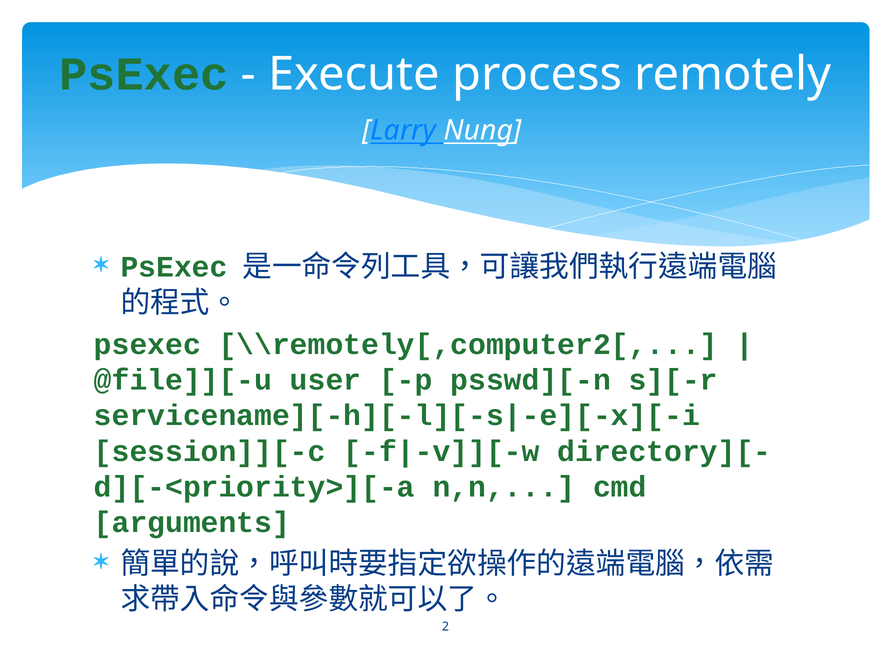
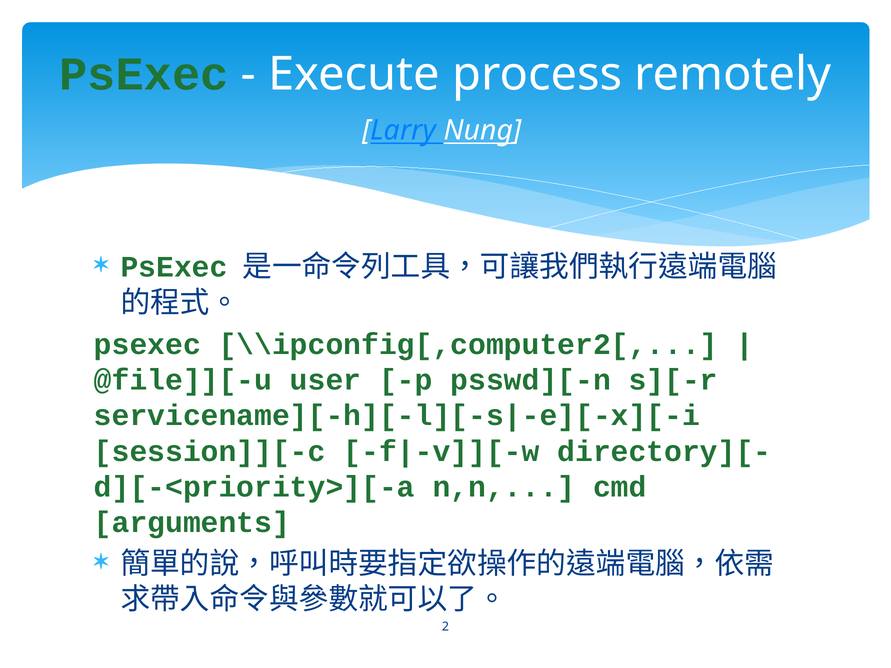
\\remotely[,computer2[: \\remotely[,computer2[ -> \\ipconfig[,computer2[ (468, 344)
